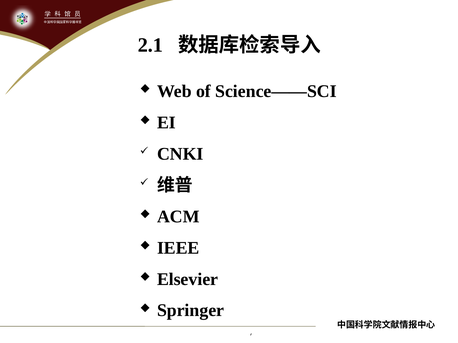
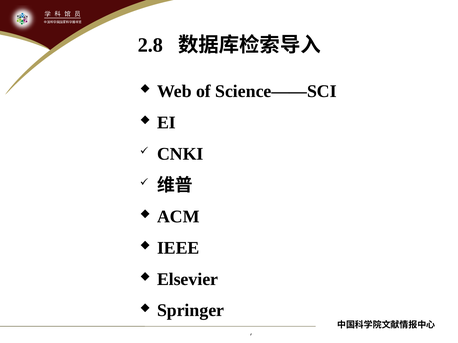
2.1: 2.1 -> 2.8 (150, 45)
